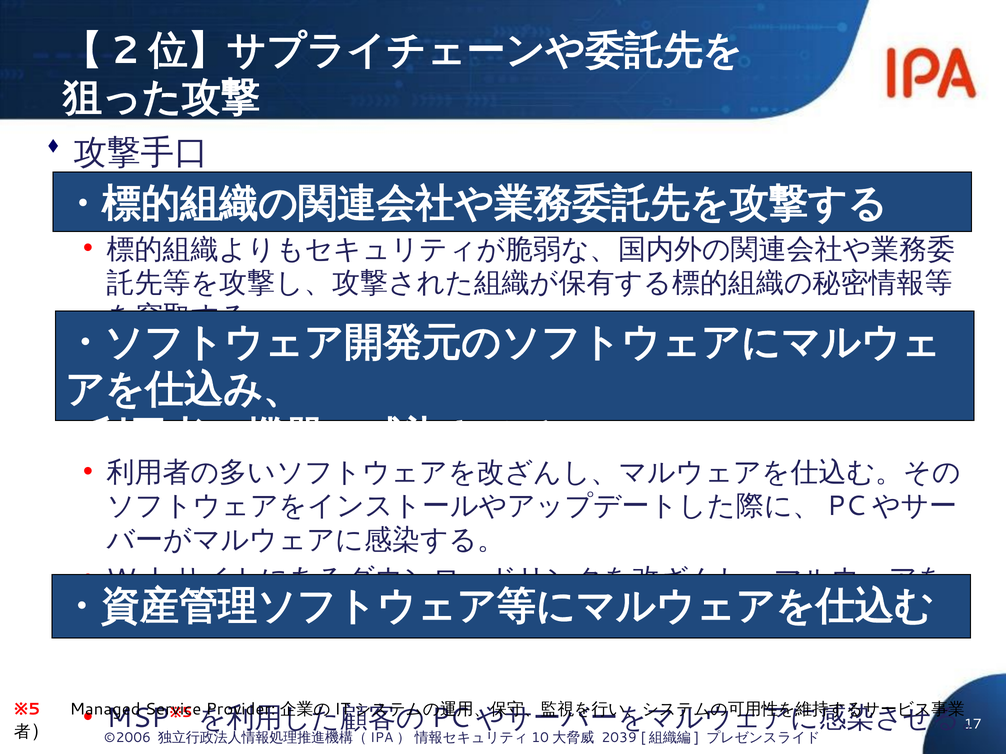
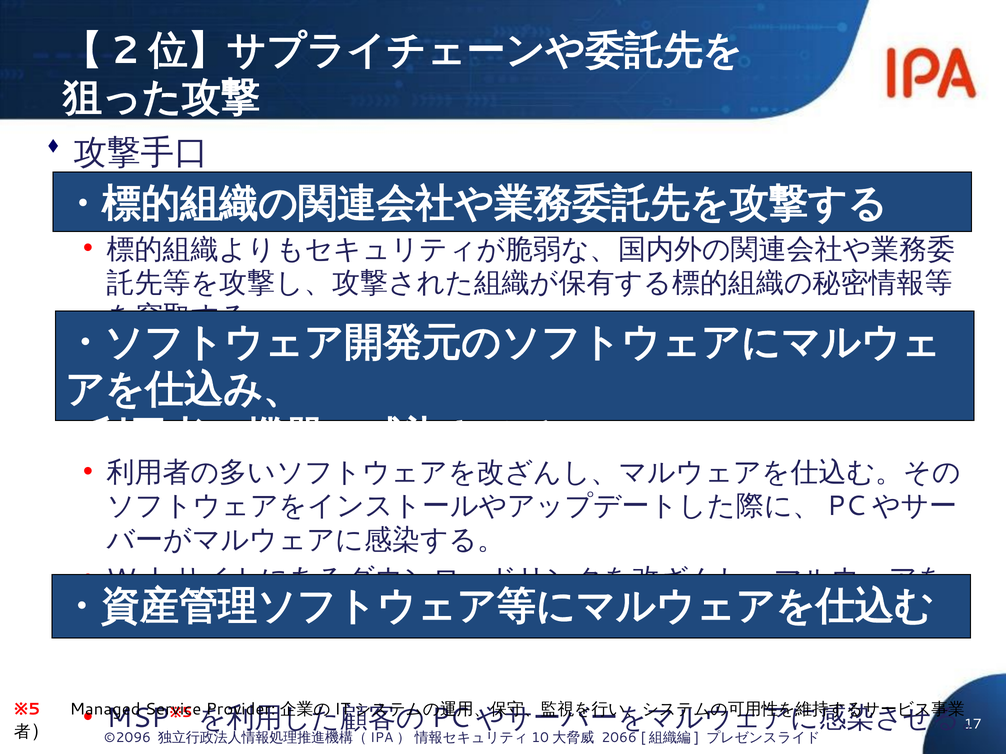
©2006: ©2006 -> ©2096 (127, 738)
2039: 2039 -> 2066 (619, 738)
